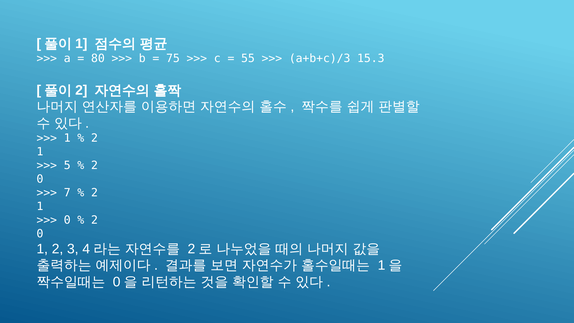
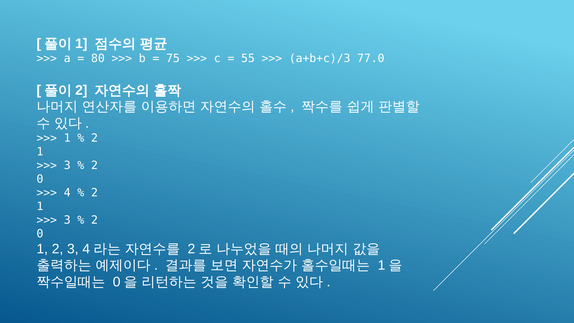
15.3: 15.3 -> 77.0 (371, 59)
5: 5 -> 3 (67, 165)
7: 7 -> 4 (67, 193)
0: 0 -> 3 (67, 220)
